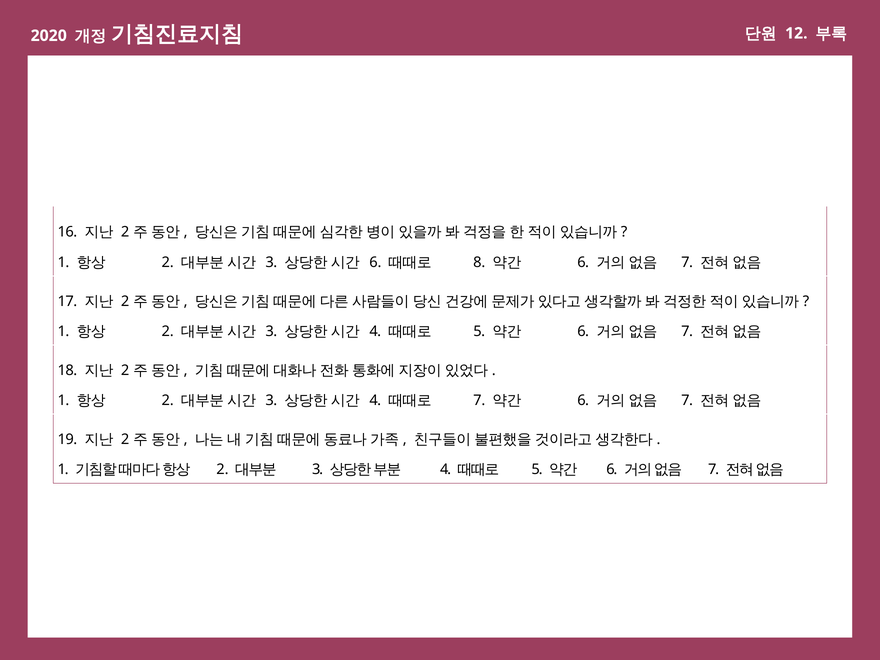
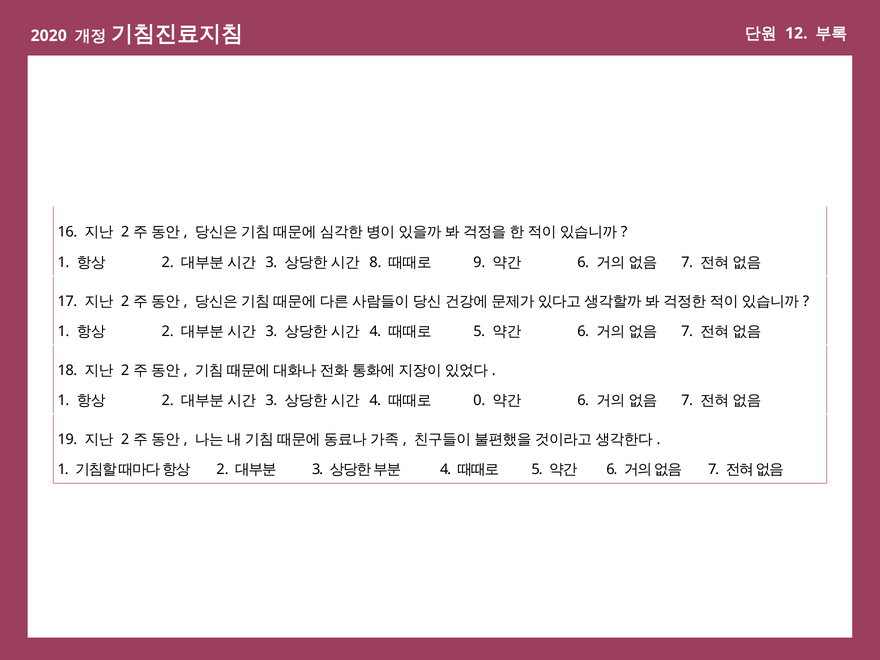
6: 6 -> 8 (375, 262)
8: 8 -> 9 (479, 262)
7: 7 -> 0 (479, 400)
